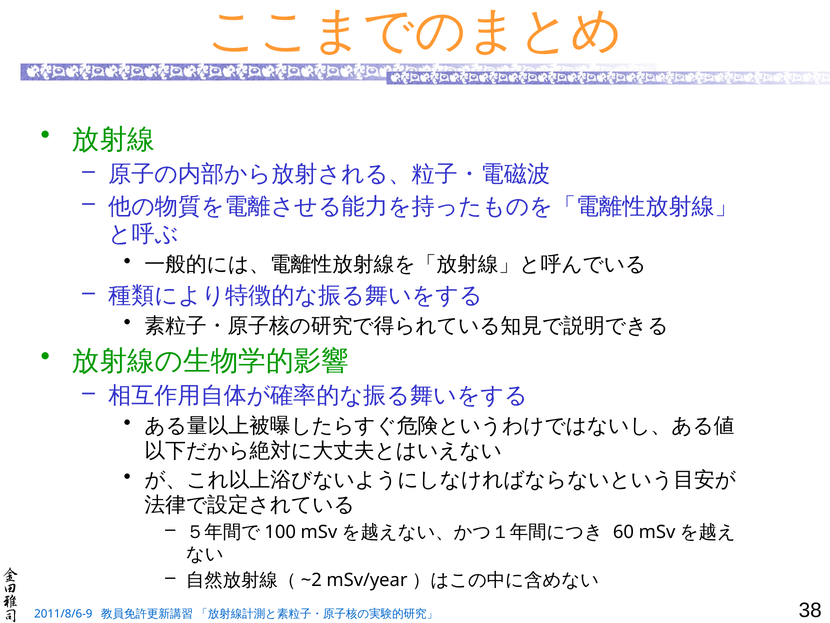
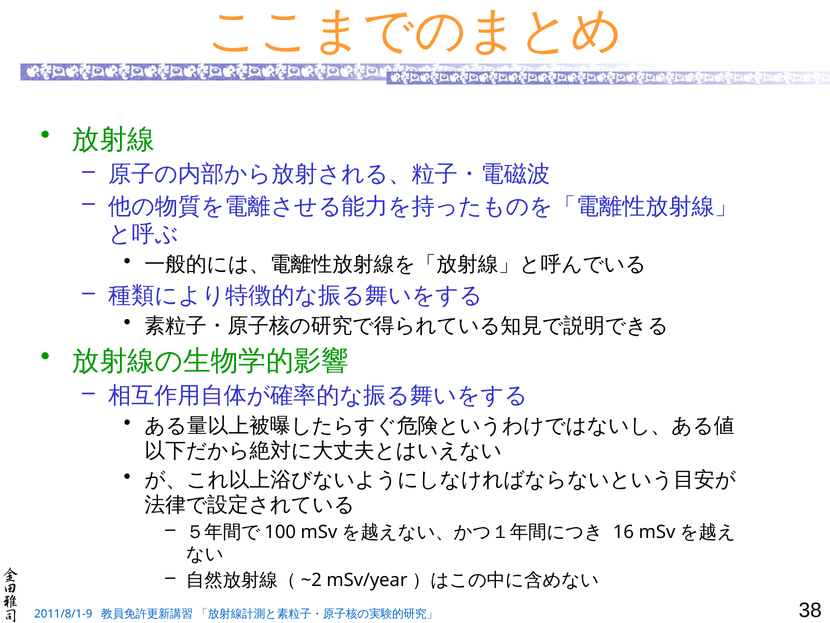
60: 60 -> 16 (623, 532)
2011/8/6-9: 2011/8/6-9 -> 2011/8/1-9 (63, 614)
